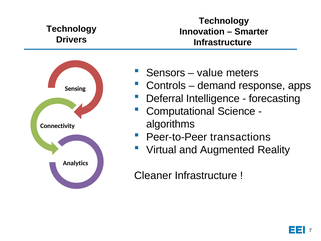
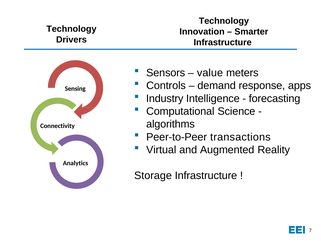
Deferral: Deferral -> Industry (165, 98)
Cleaner: Cleaner -> Storage (153, 175)
